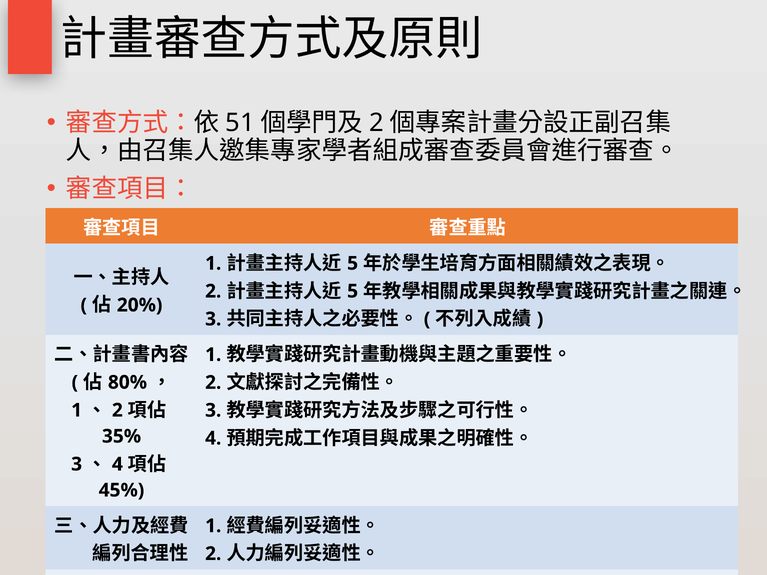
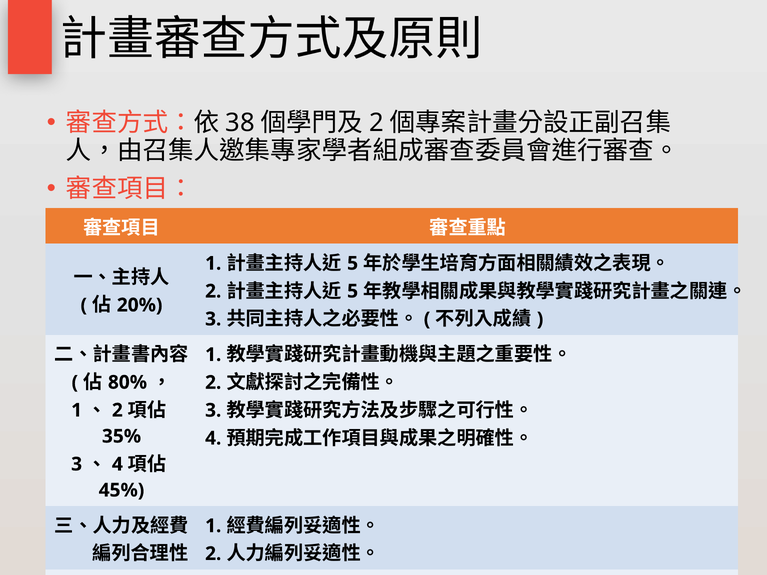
51: 51 -> 38 (240, 123)
